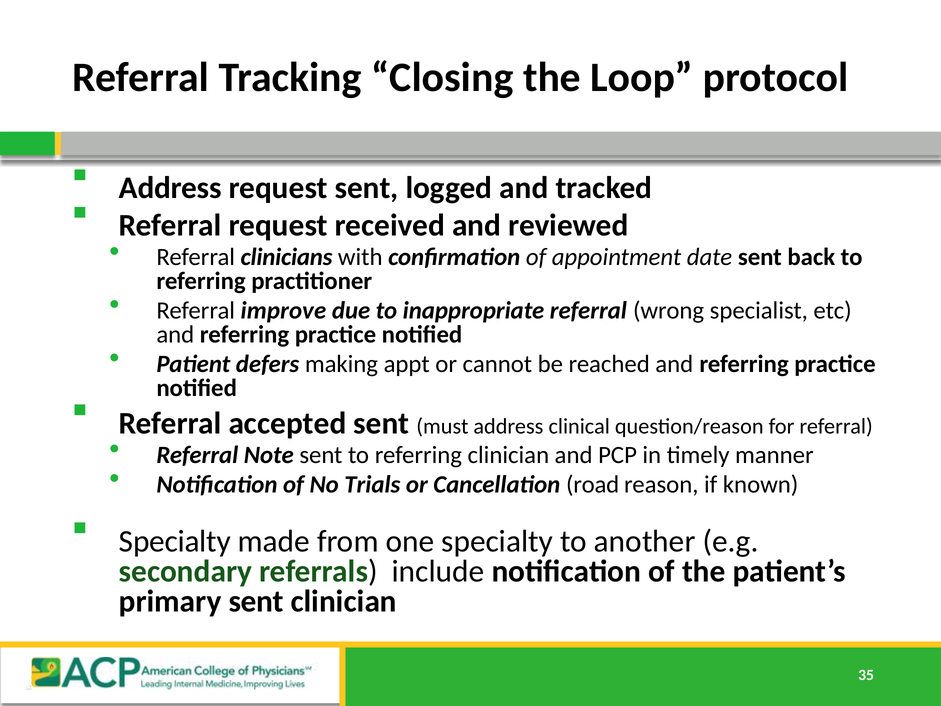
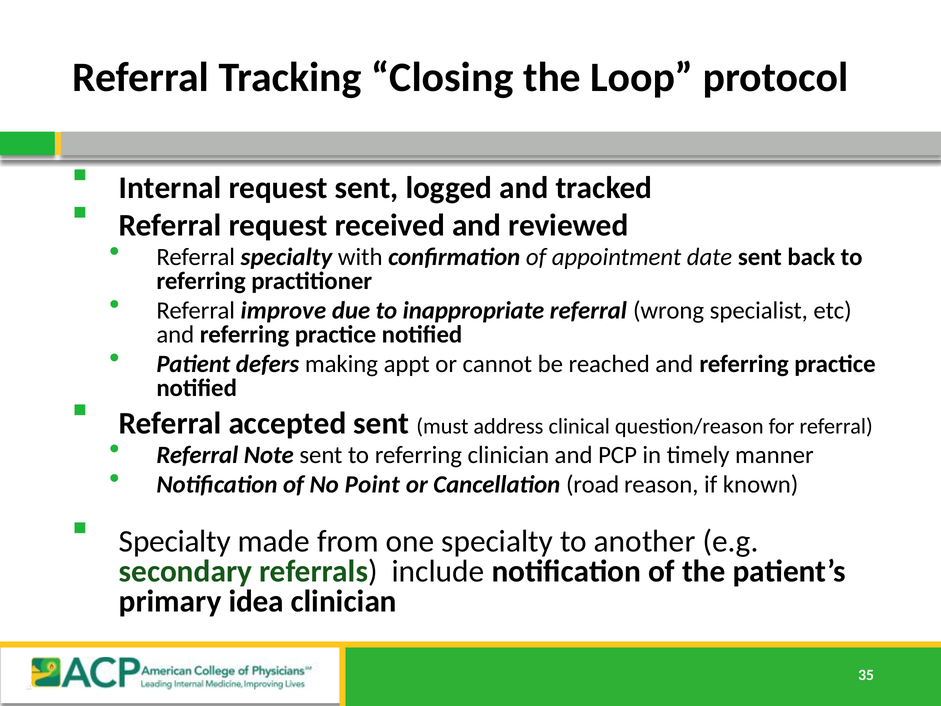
Address: Address -> Internal (170, 188)
Referral clinicians: clinicians -> specialty (286, 257)
Trials: Trials -> Point (372, 484)
primary sent: sent -> idea (256, 601)
